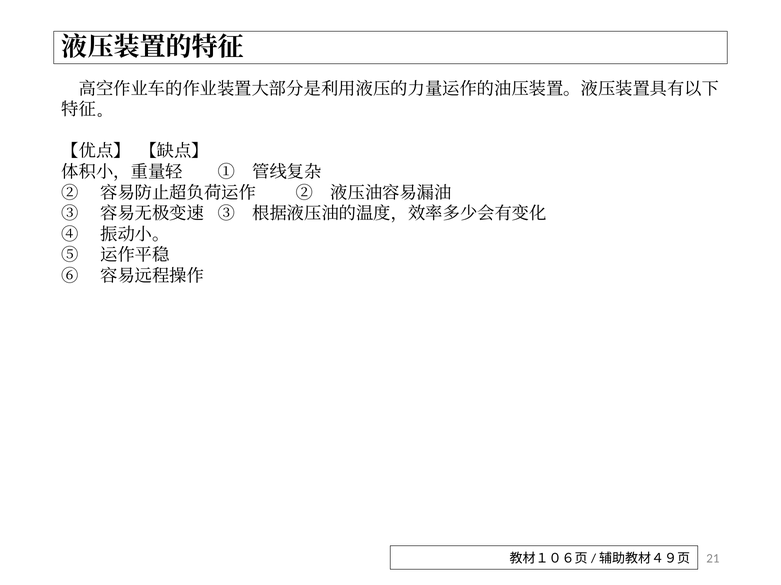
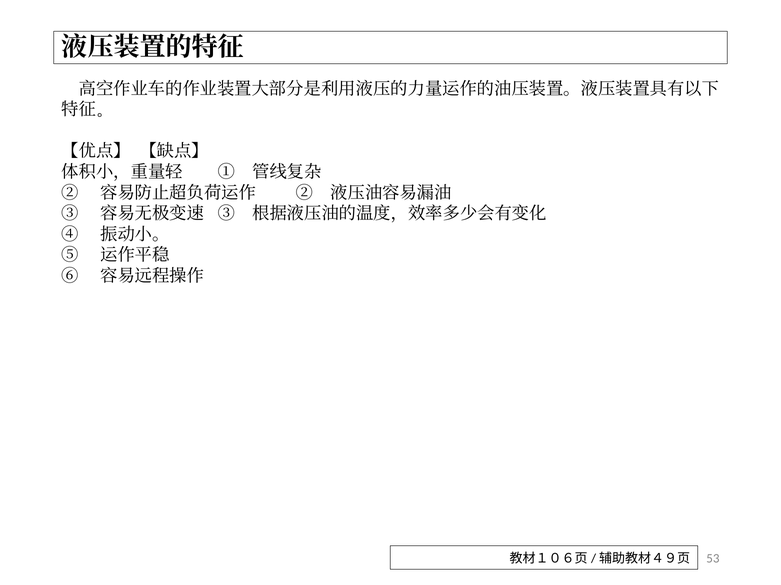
21: 21 -> 53 (713, 559)
